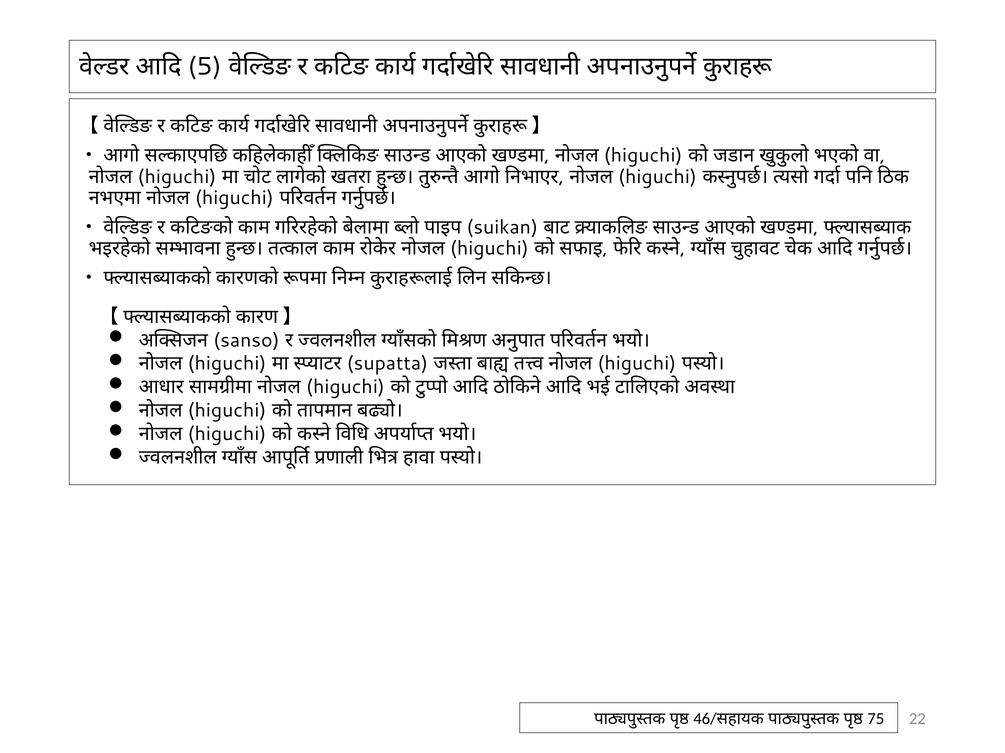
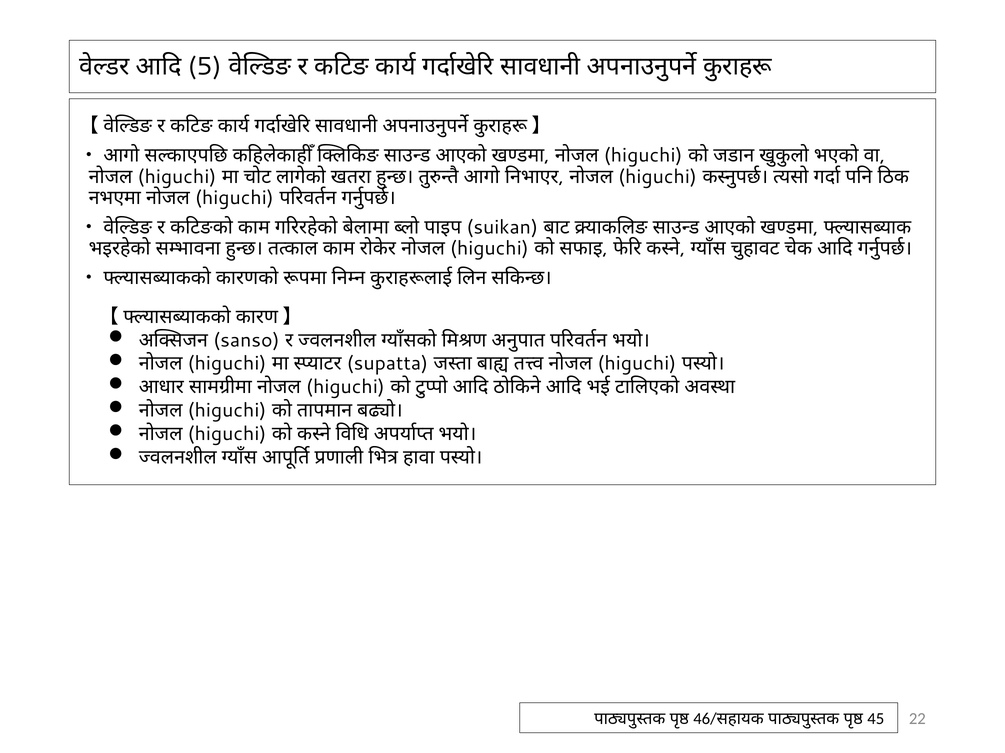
75: 75 -> 45 (876, 720)
